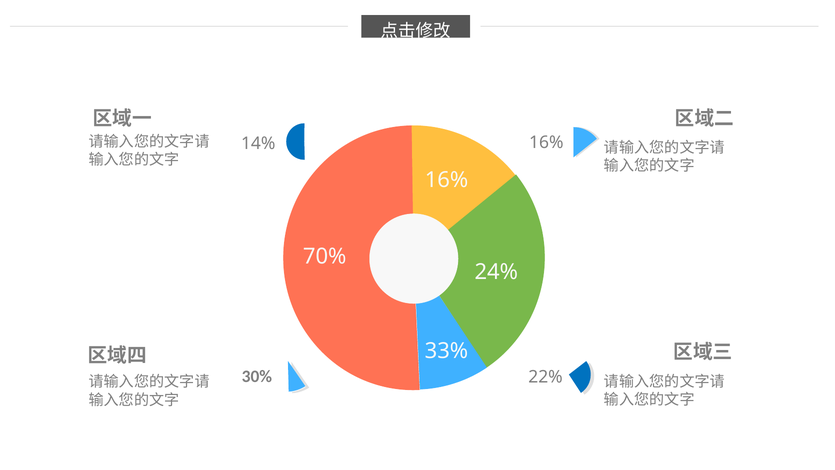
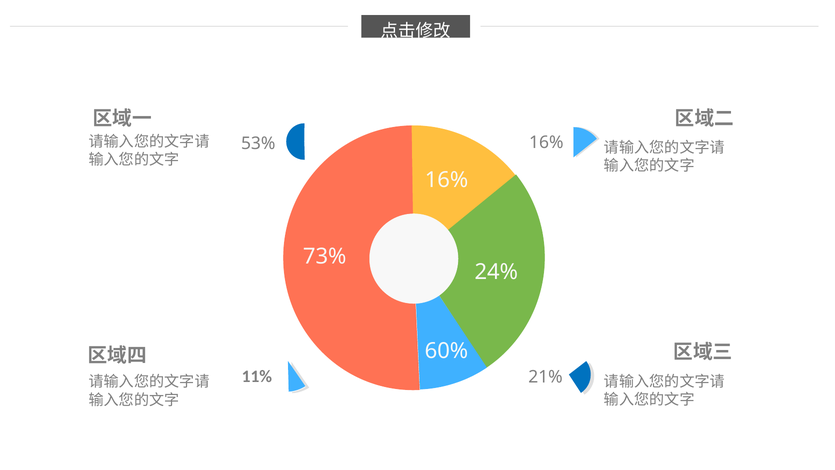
14%: 14% -> 53% (258, 143)
70%: 70% -> 73% (325, 256)
33%: 33% -> 60% (446, 351)
30%: 30% -> 11% (257, 376)
22%: 22% -> 21% (546, 377)
